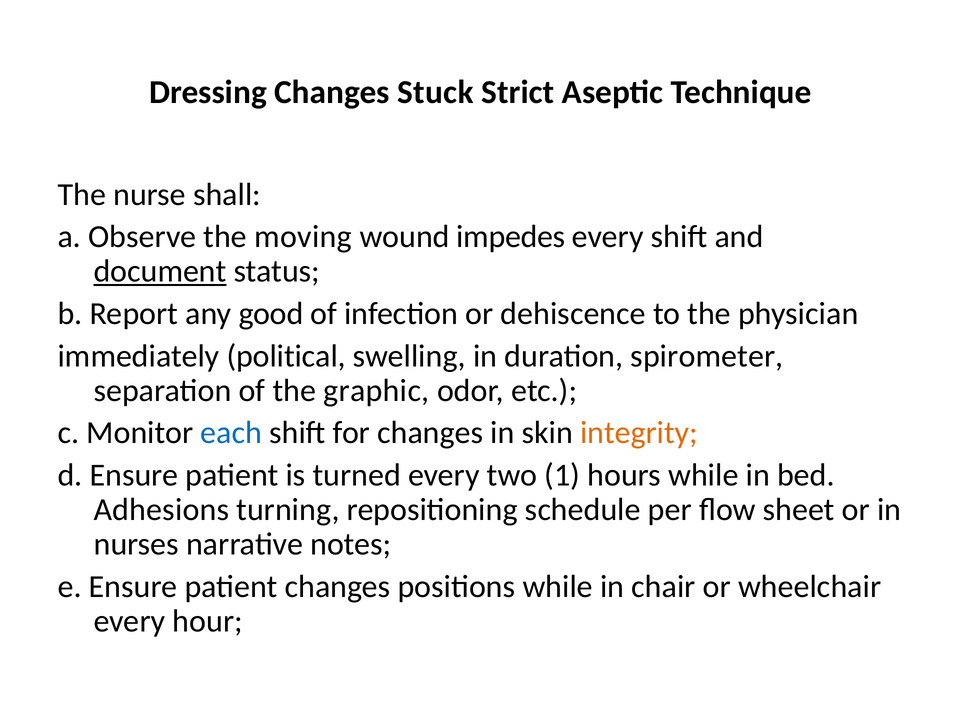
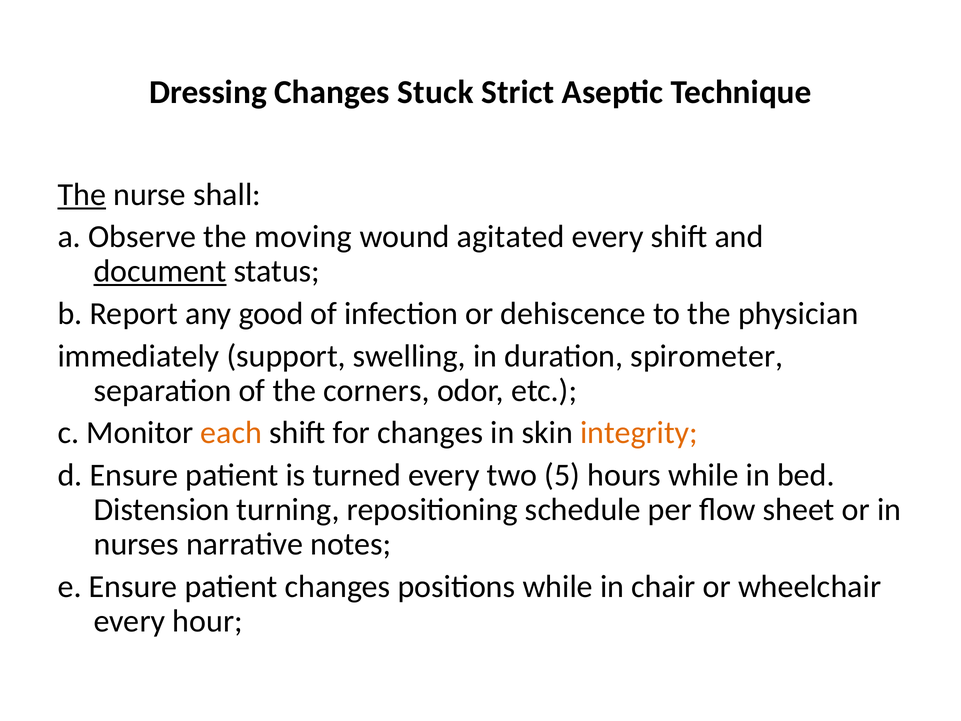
The underline: none -> present (82, 194)
impedes: impedes -> agitated (511, 237)
political: political -> support (286, 356)
graphic: graphic -> corners (376, 390)
each colour: blue -> orange (231, 433)
1: 1 -> 5 (562, 475)
Adhesions: Adhesions -> Distension (162, 509)
